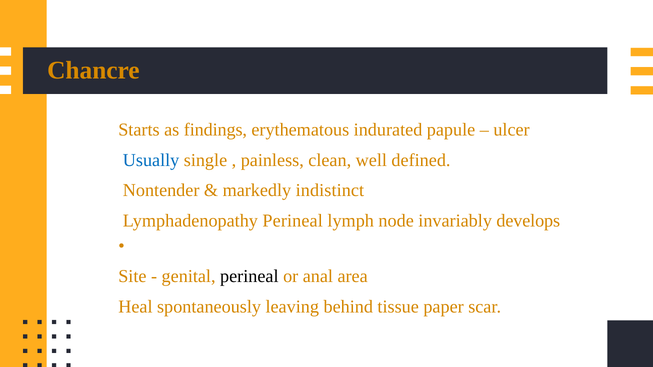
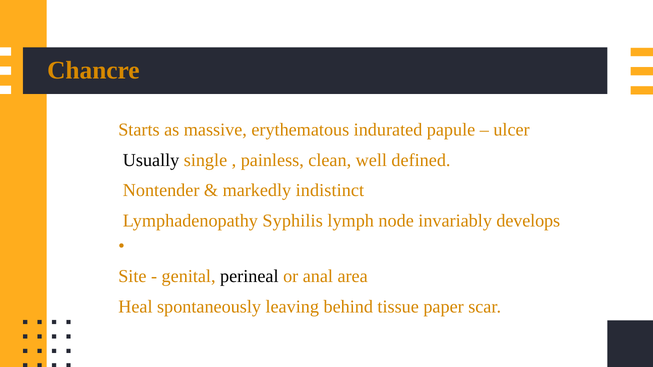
findings: findings -> massive (215, 130)
Usually colour: blue -> black (151, 160)
Lymphadenopathy Perineal: Perineal -> Syphilis (293, 221)
